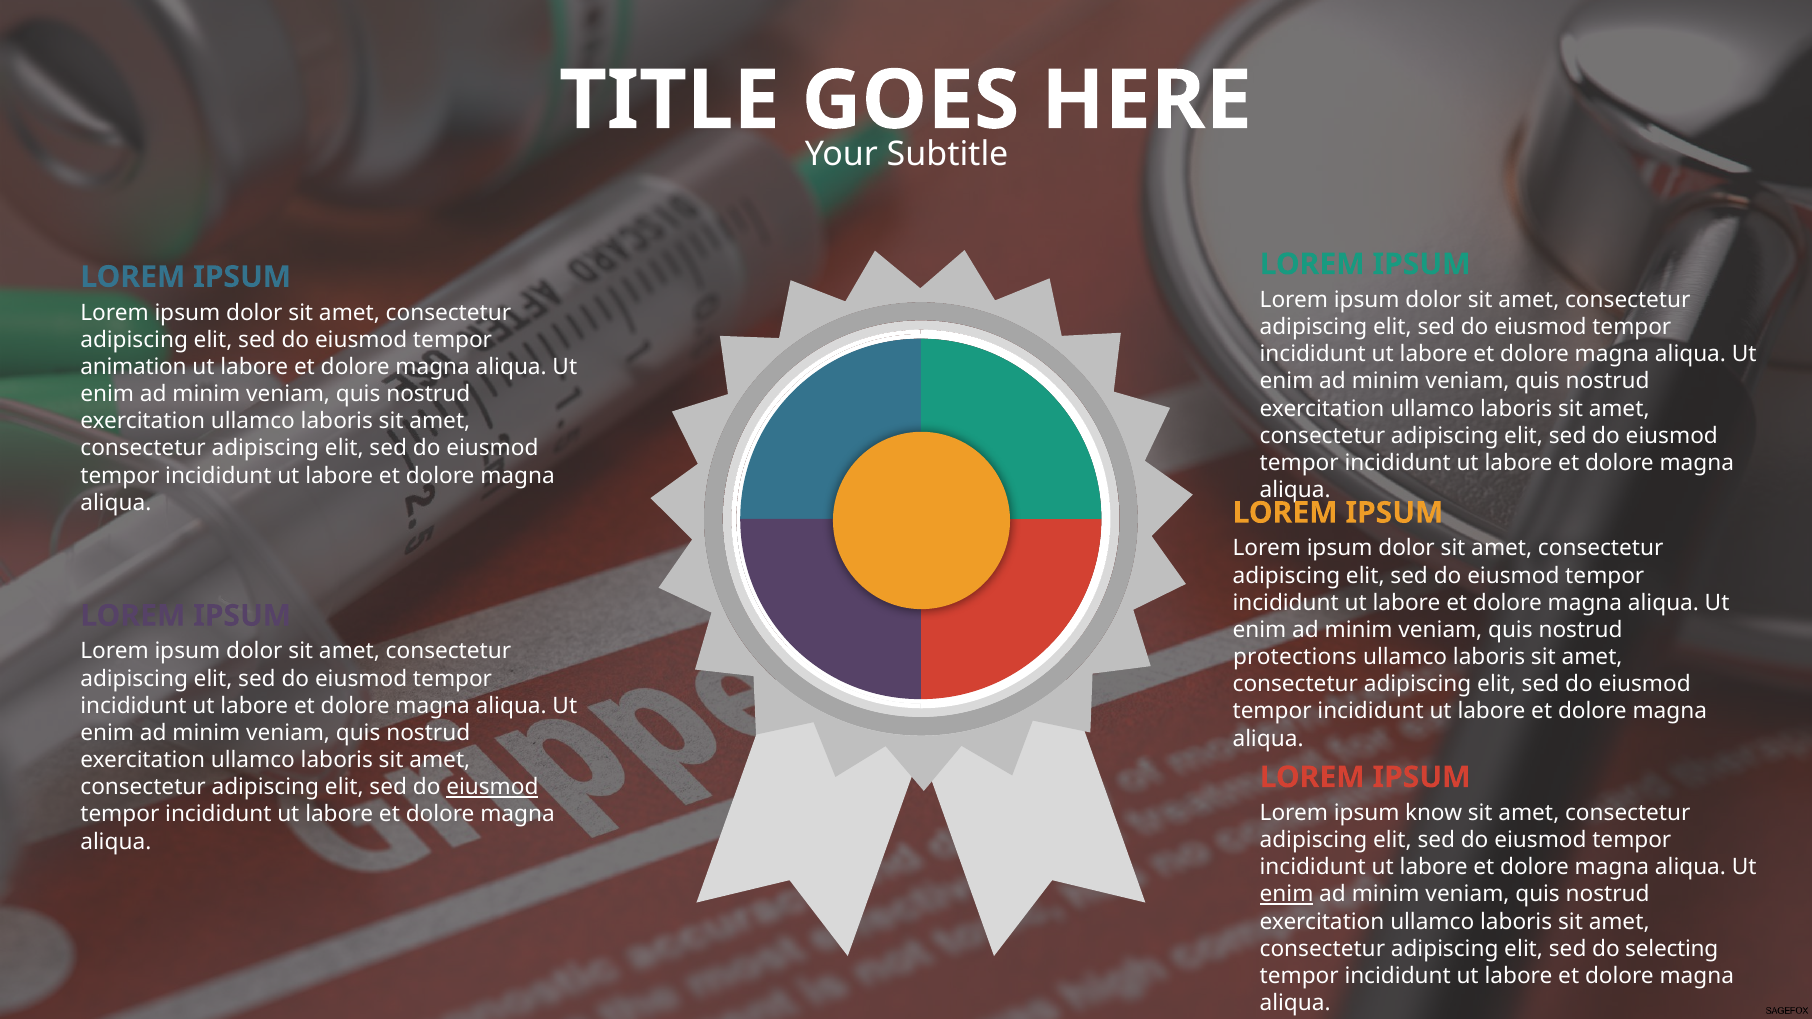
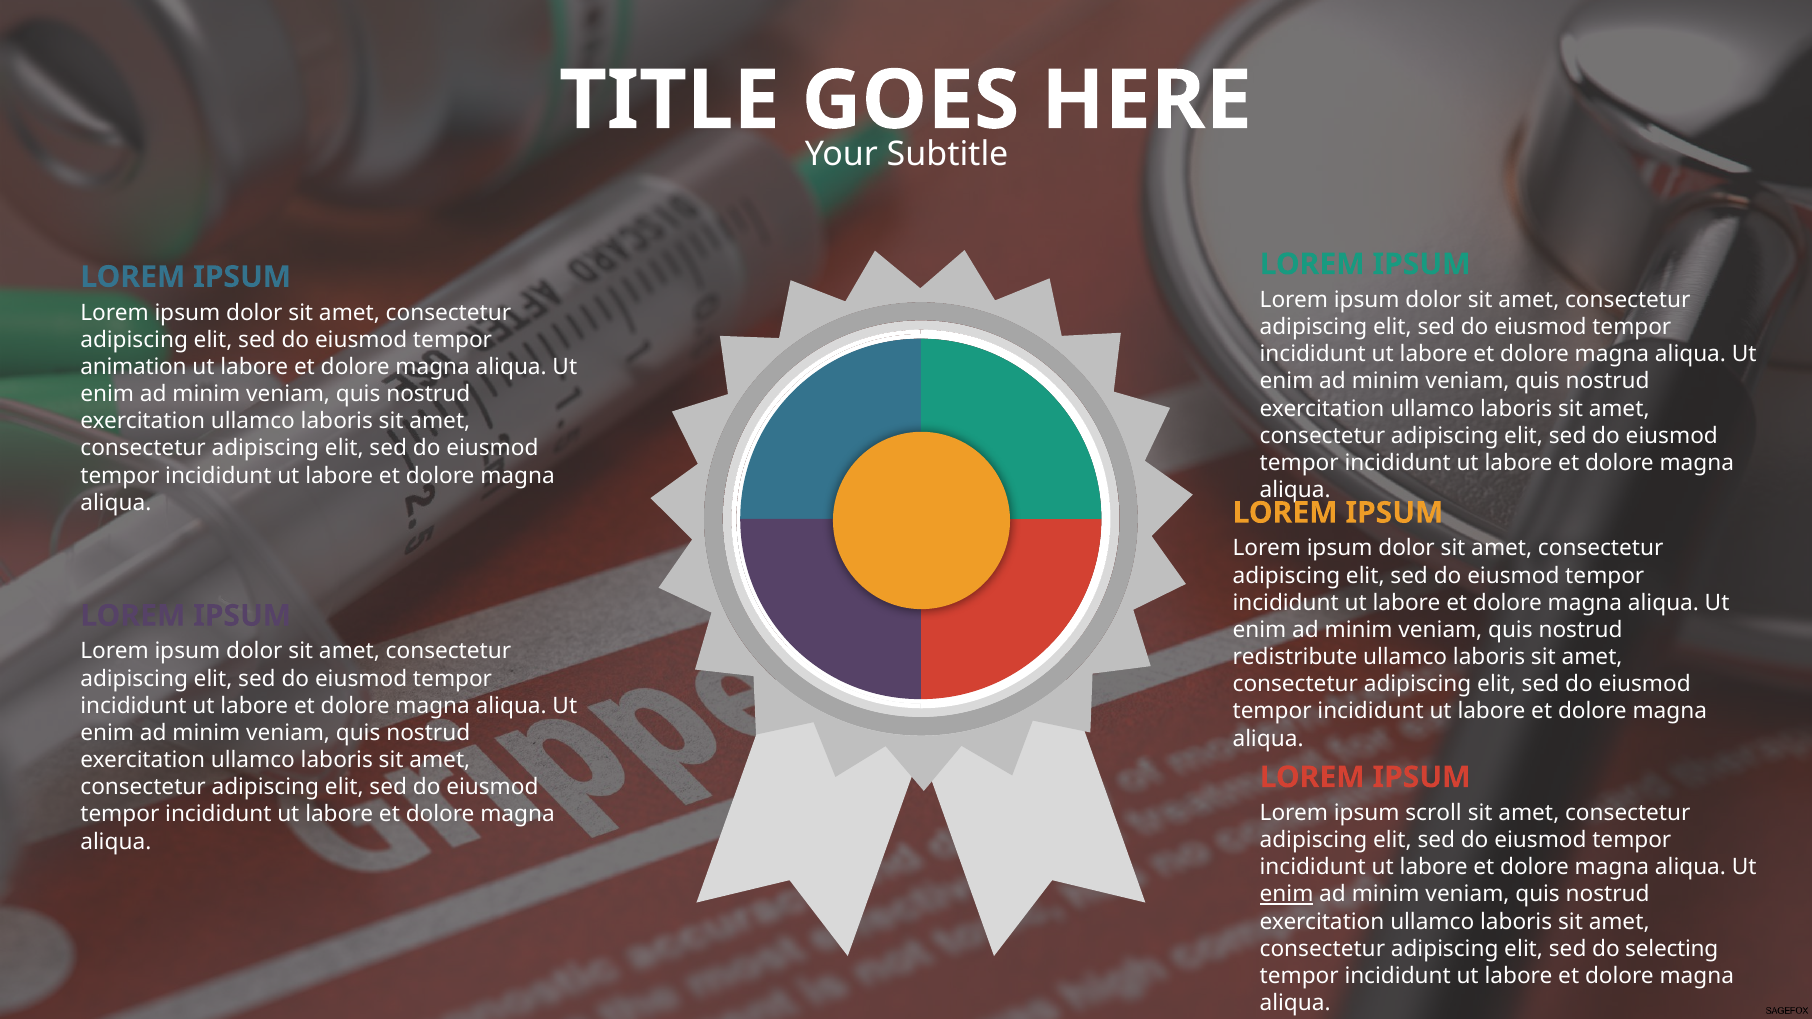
protections: protections -> redistribute (1295, 657)
eiusmod underline: present -> none (492, 788)
know: know -> scroll (1434, 813)
